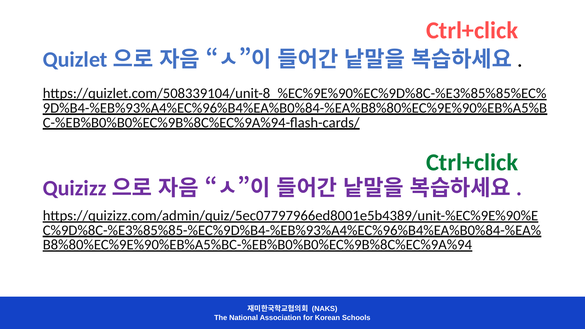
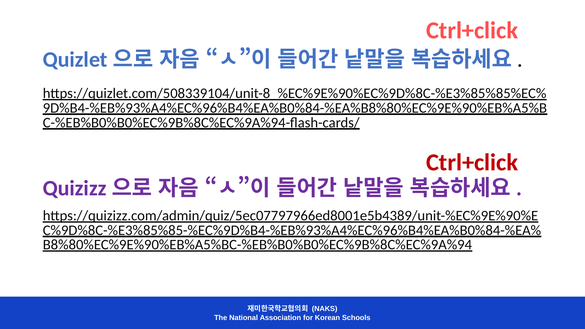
Ctrl+click colour: green -> red (472, 162)
